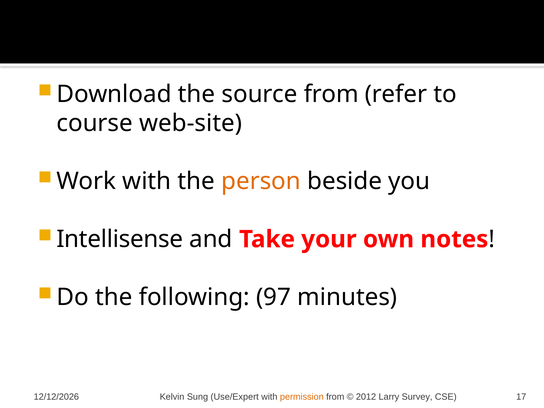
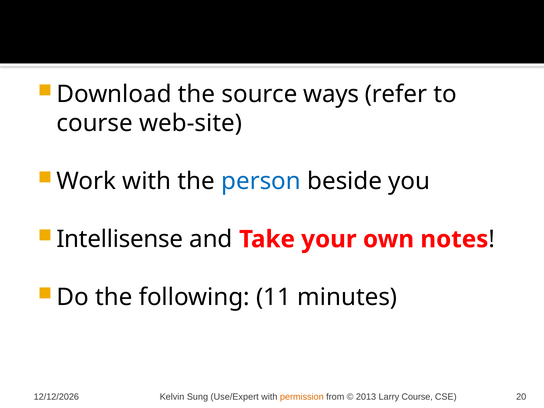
source from: from -> ways (331, 94)
person colour: orange -> blue (261, 181)
97: 97 -> 11 (274, 297)
2012: 2012 -> 2013 (366, 397)
Larry Survey: Survey -> Course (417, 397)
17: 17 -> 20 (521, 397)
